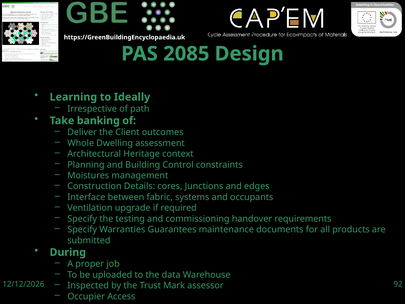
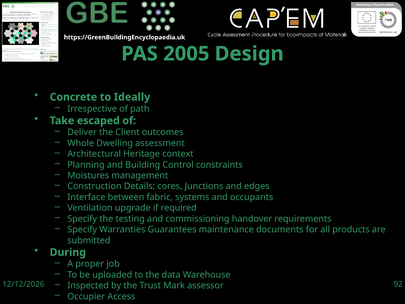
2085: 2085 -> 2005 (186, 54)
Learning: Learning -> Concrete (73, 97)
banking: banking -> escaped (98, 121)
